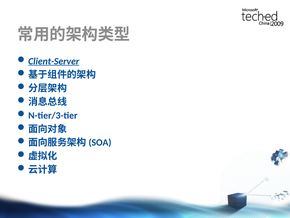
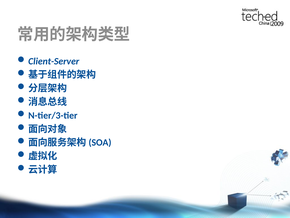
Client-Server underline: present -> none (54, 61)
